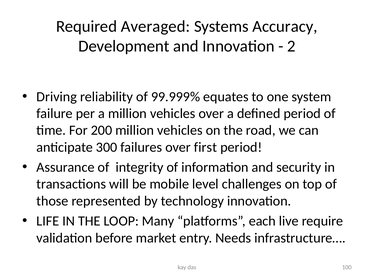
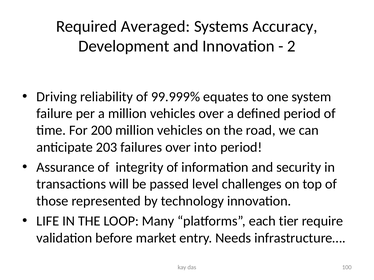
300: 300 -> 203 (107, 147)
first: first -> into (205, 147)
mobile: mobile -> passed (169, 184)
live: live -> tier (289, 221)
